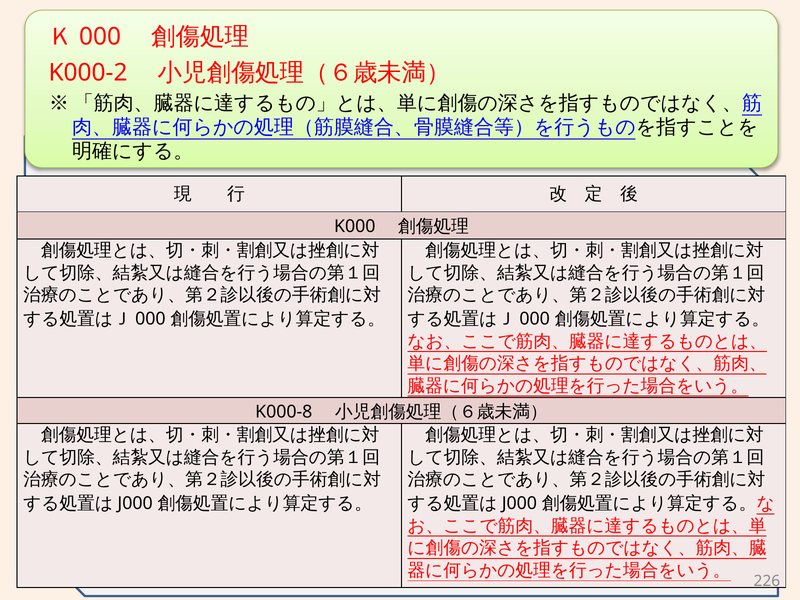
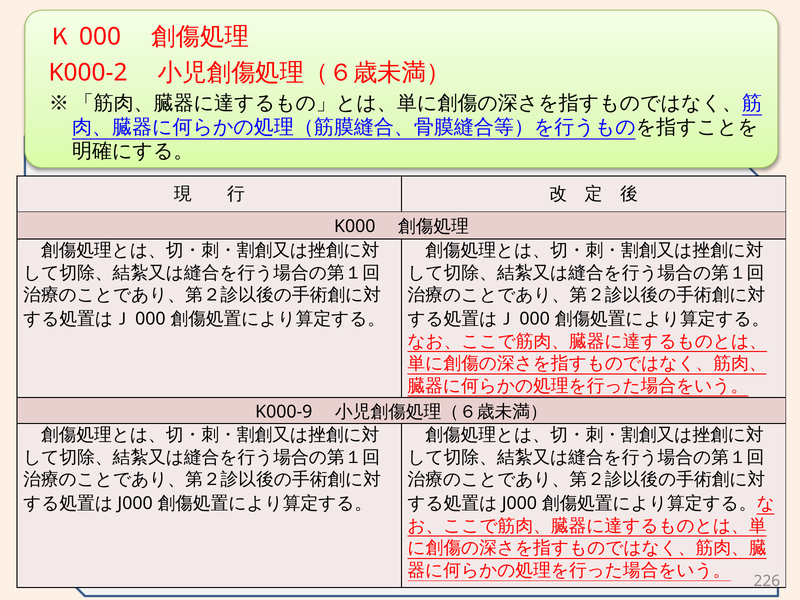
K000-8: K000-8 -> K000-9 (284, 412)
